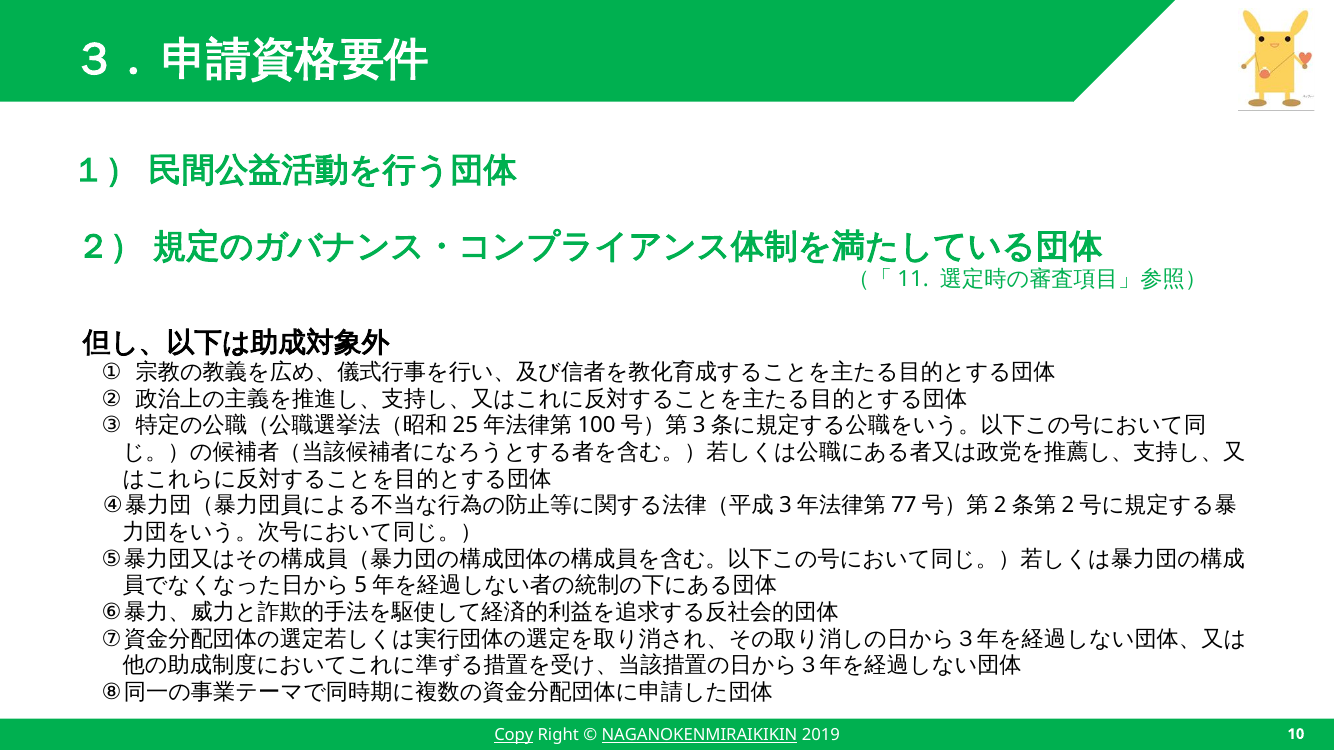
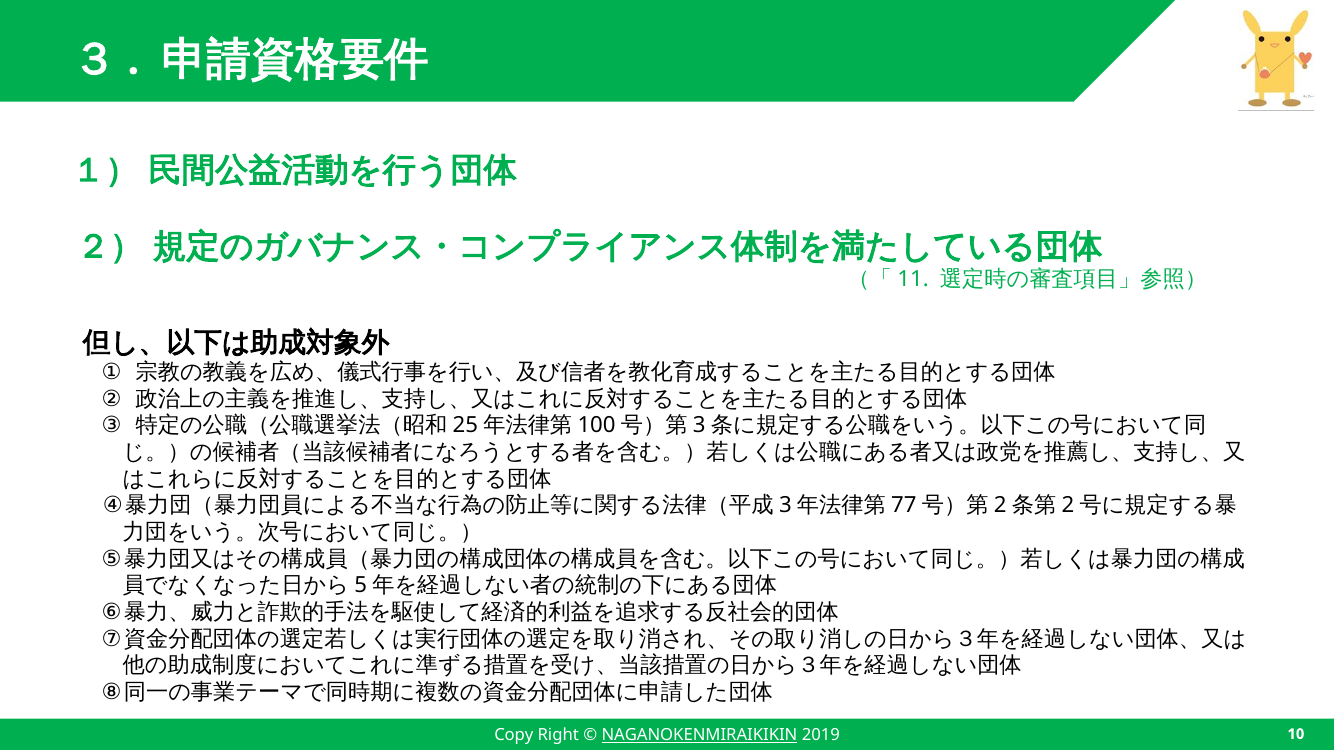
Copy underline: present -> none (514, 736)
